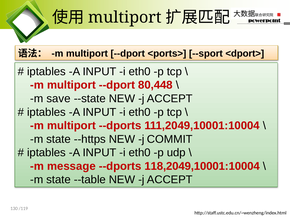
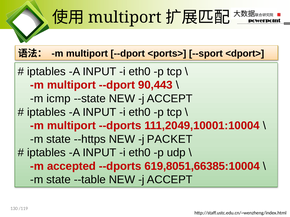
80,448: 80,448 -> 90,443 (155, 85)
save: save -> icmp (59, 99)
COMMIT: COMMIT -> PACKET (170, 139)
message: message -> accepted (71, 167)
118,2049,10001:10004: 118,2049,10001:10004 -> 619,8051,66385:10004 (202, 167)
